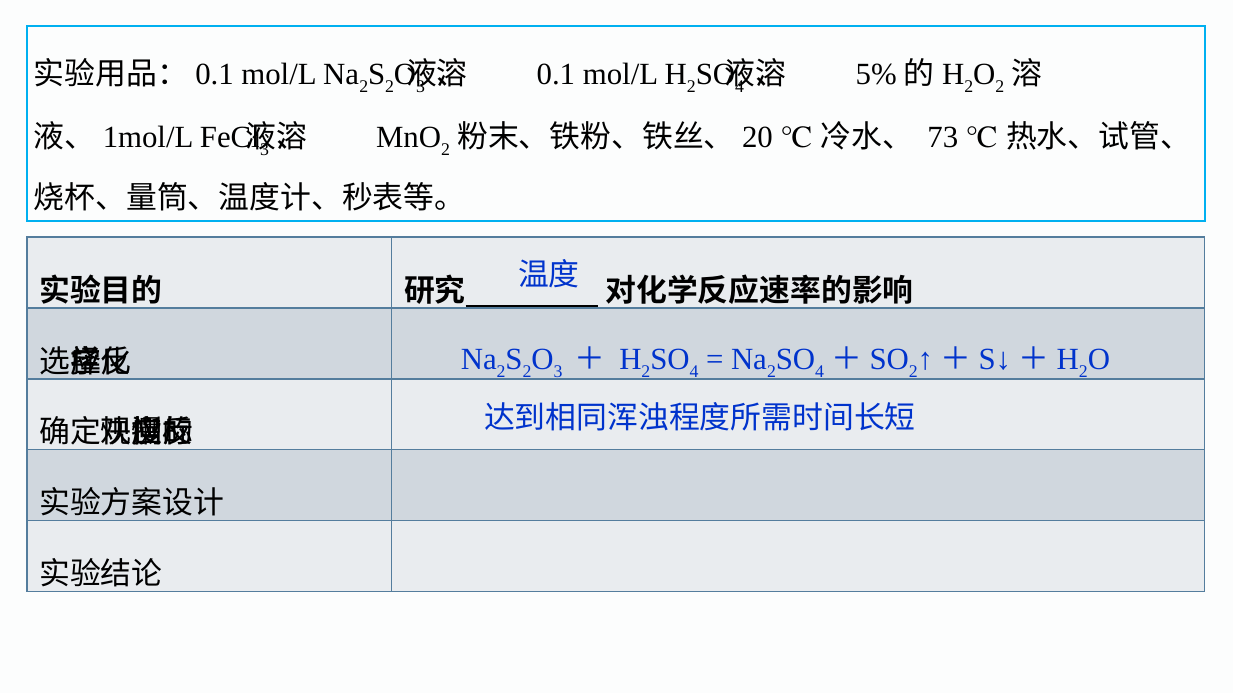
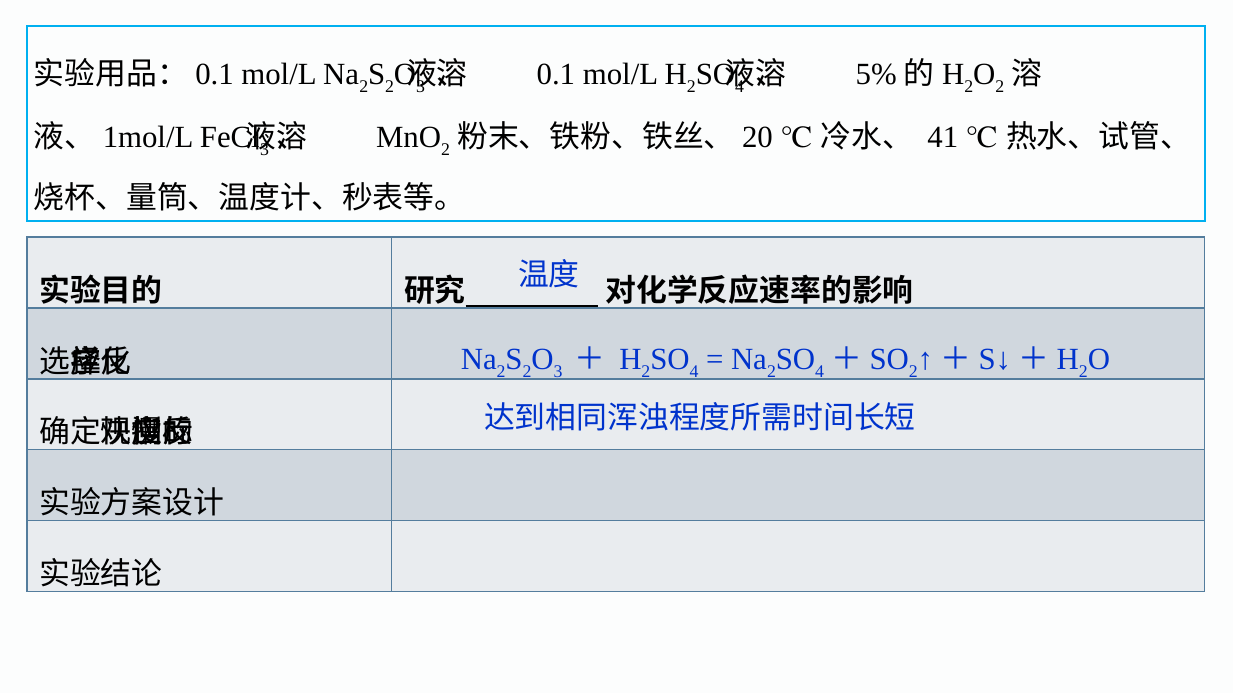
73: 73 -> 41 (943, 137)
